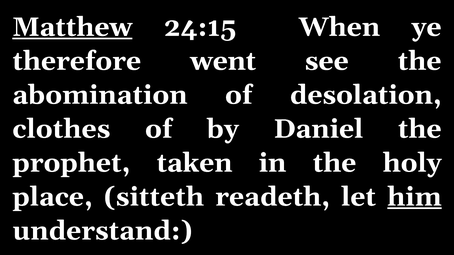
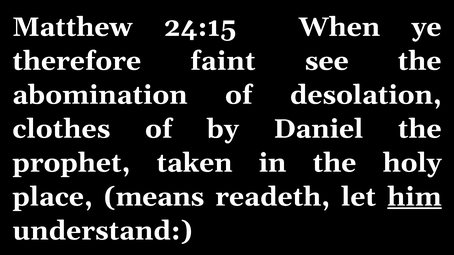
Matthew underline: present -> none (72, 27)
went: went -> faint (223, 61)
sitteth: sitteth -> means (154, 197)
